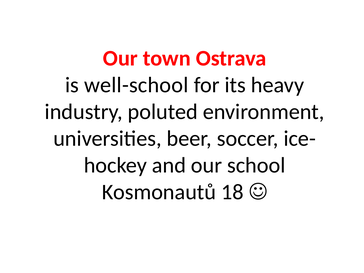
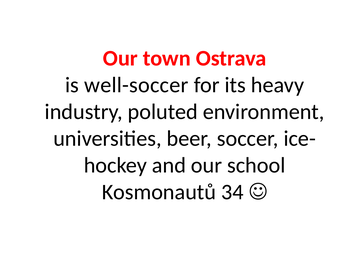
well-school: well-school -> well-soccer (136, 85)
18: 18 -> 34 (232, 192)
